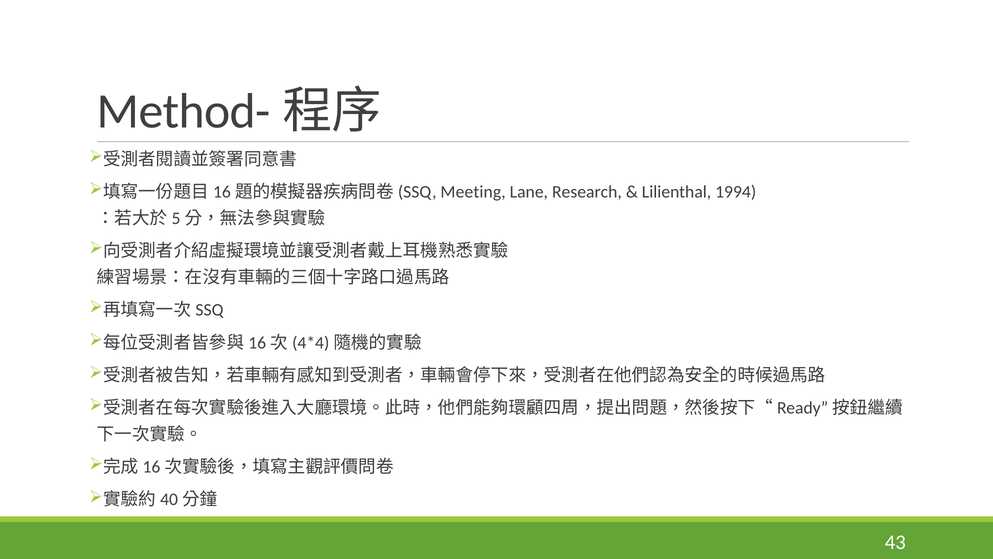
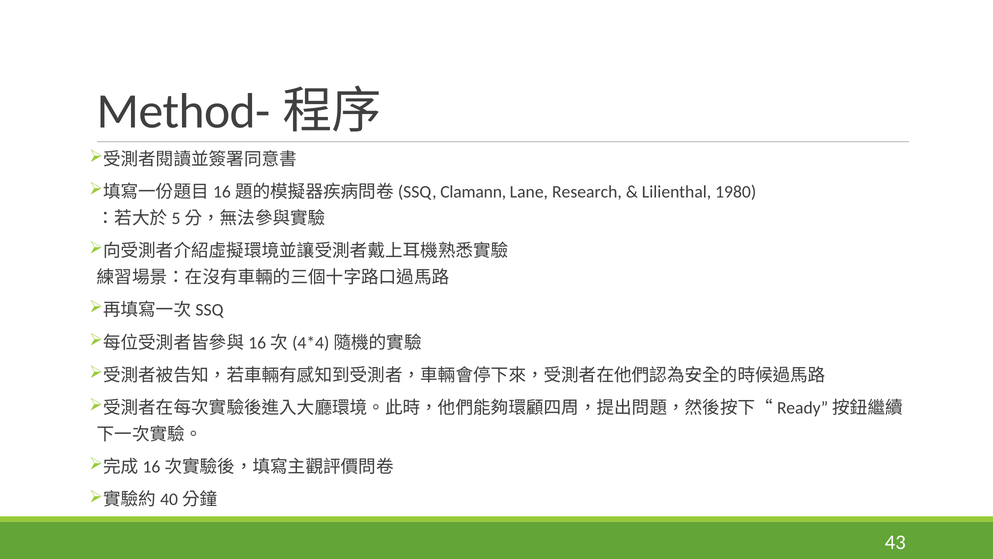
Meeting: Meeting -> Clamann (473, 192)
1994: 1994 -> 1980 (736, 192)
